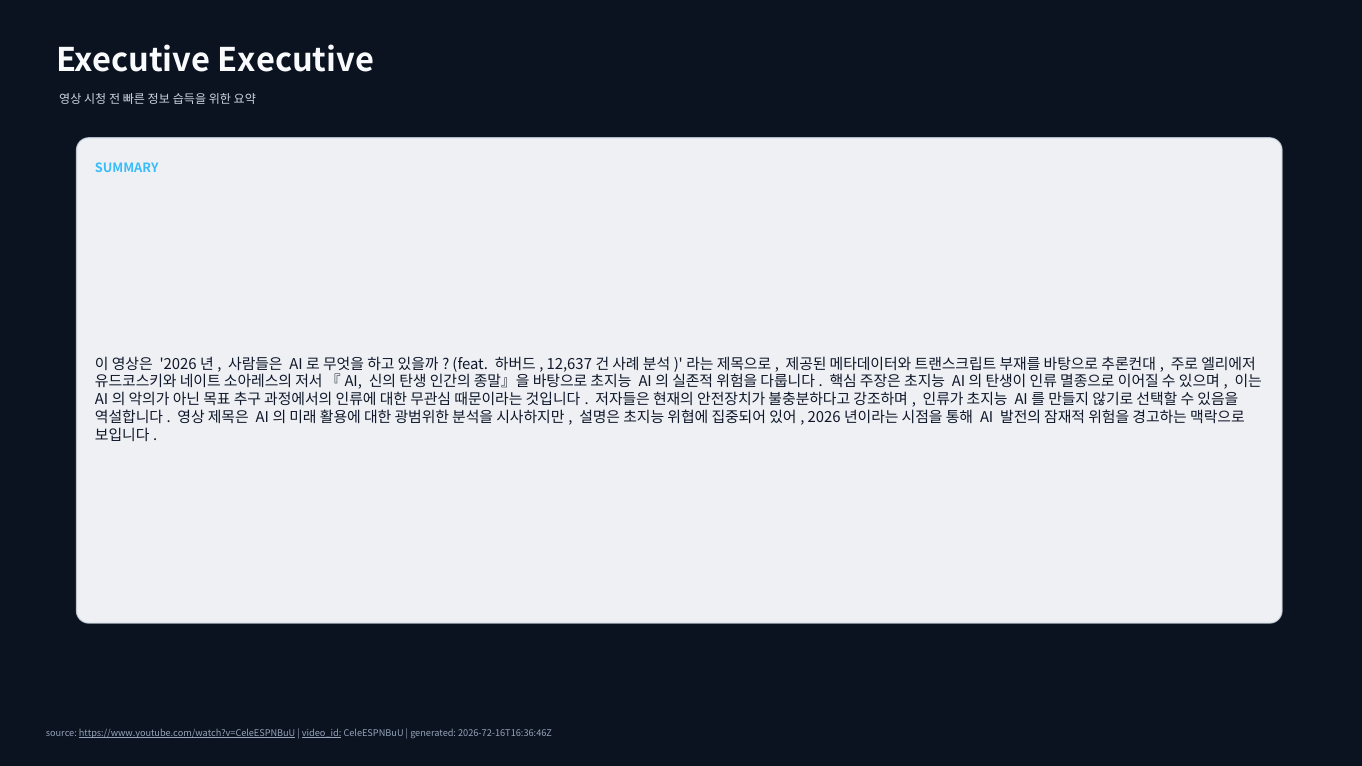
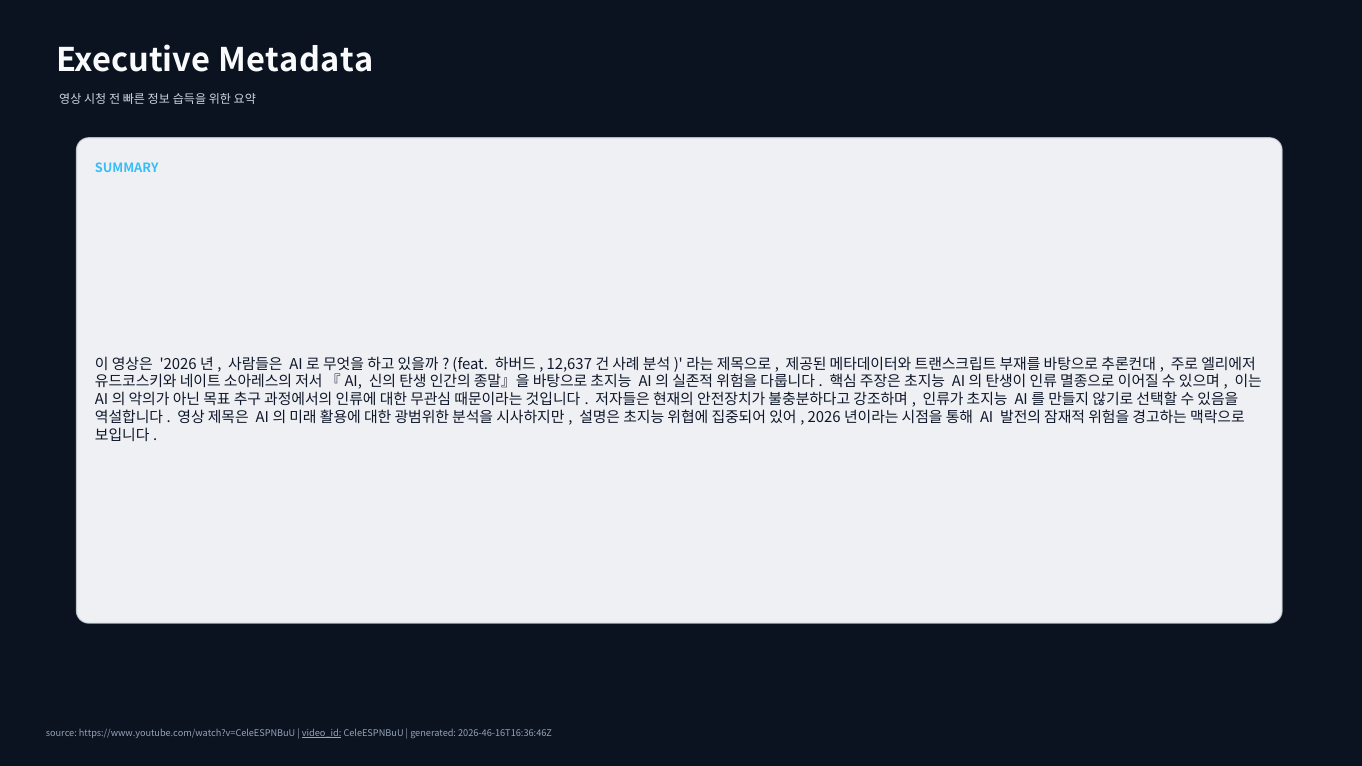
Executive Executive: Executive -> Metadata (296, 61)
https://www.youtube.com/watch?v=CeleESPNBuU underline: present -> none (187, 734)
2026-72-16T16:36:46Z: 2026-72-16T16:36:46Z -> 2026-46-16T16:36:46Z (505, 734)
